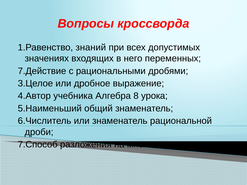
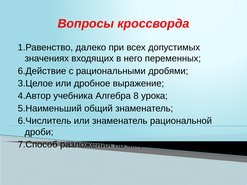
знаний: знаний -> далеко (91, 47)
7.Действие: 7.Действие -> 6.Действие (42, 71)
